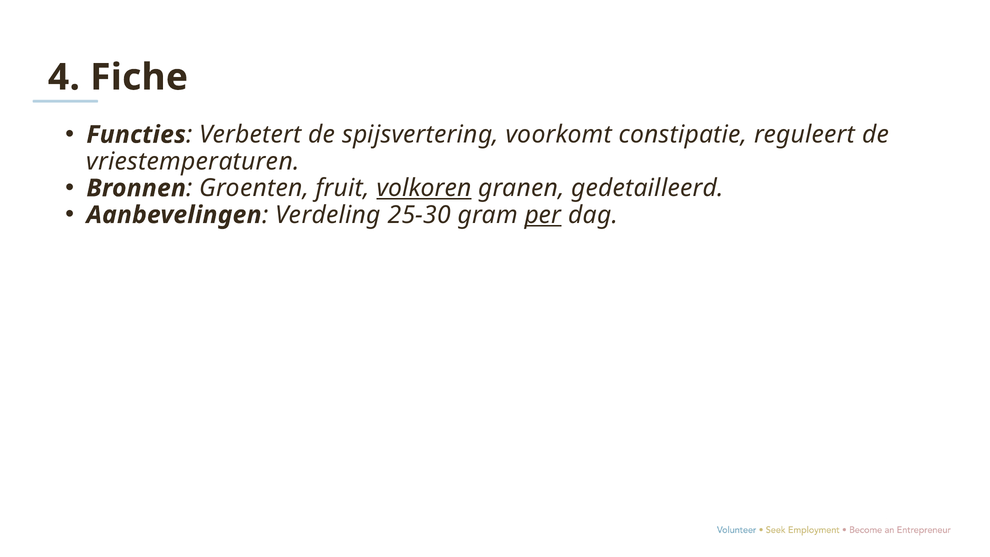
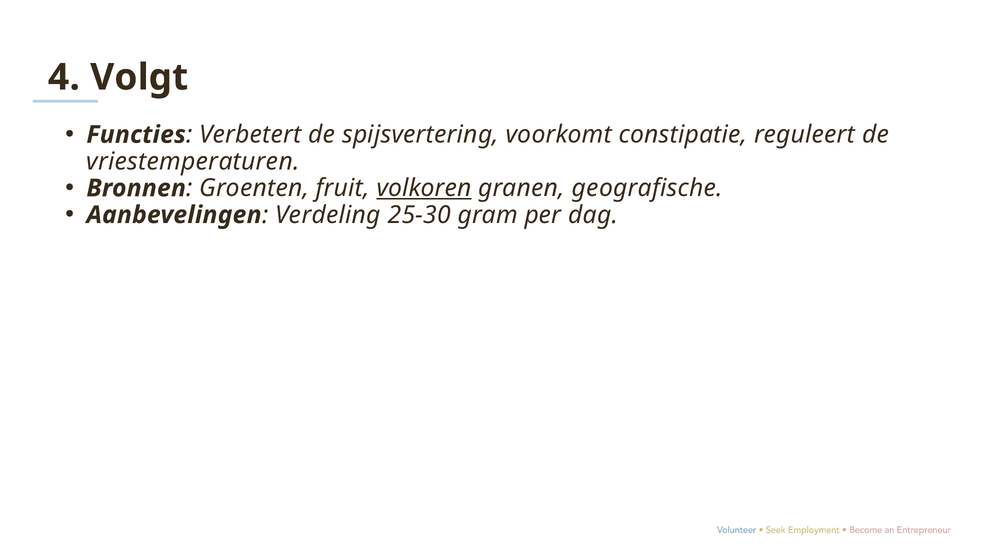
Fiche: Fiche -> Volgt (139, 77)
gedetailleerd: gedetailleerd -> geografische (647, 188)
per underline: present -> none (543, 215)
